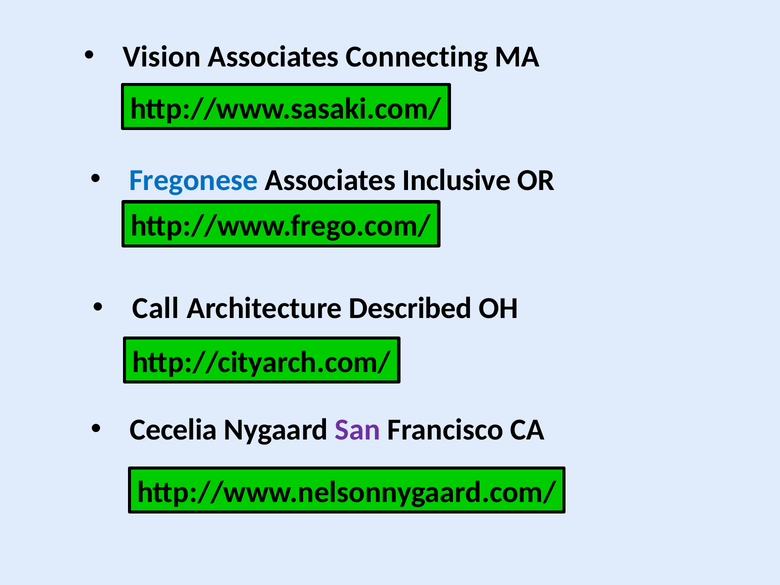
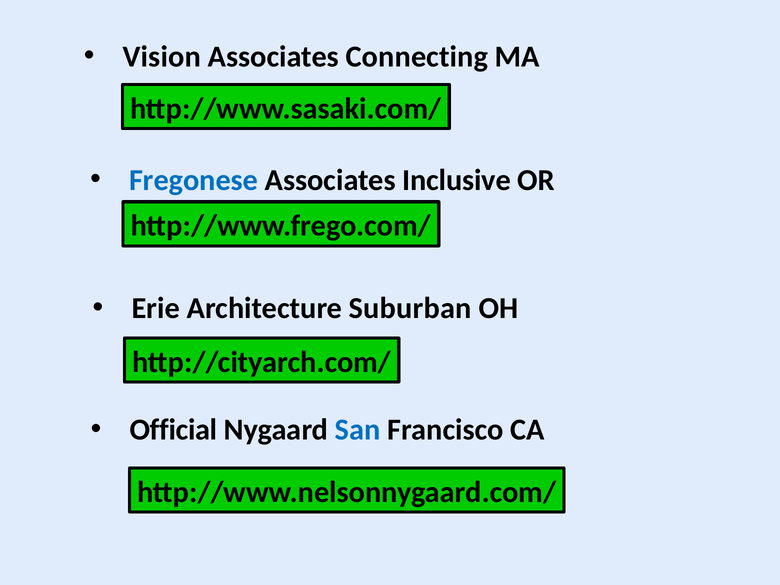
Call: Call -> Erie (156, 308)
Described: Described -> Suburban (410, 308)
Cecelia: Cecelia -> Official (173, 430)
San colour: purple -> blue (358, 430)
